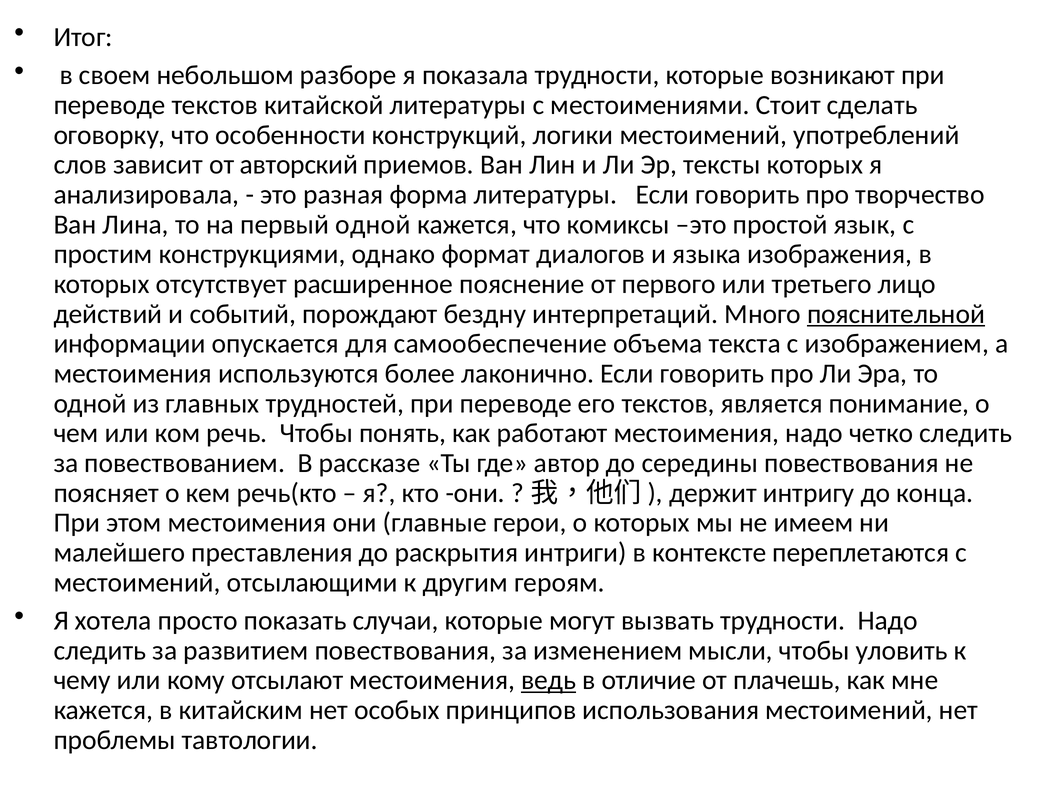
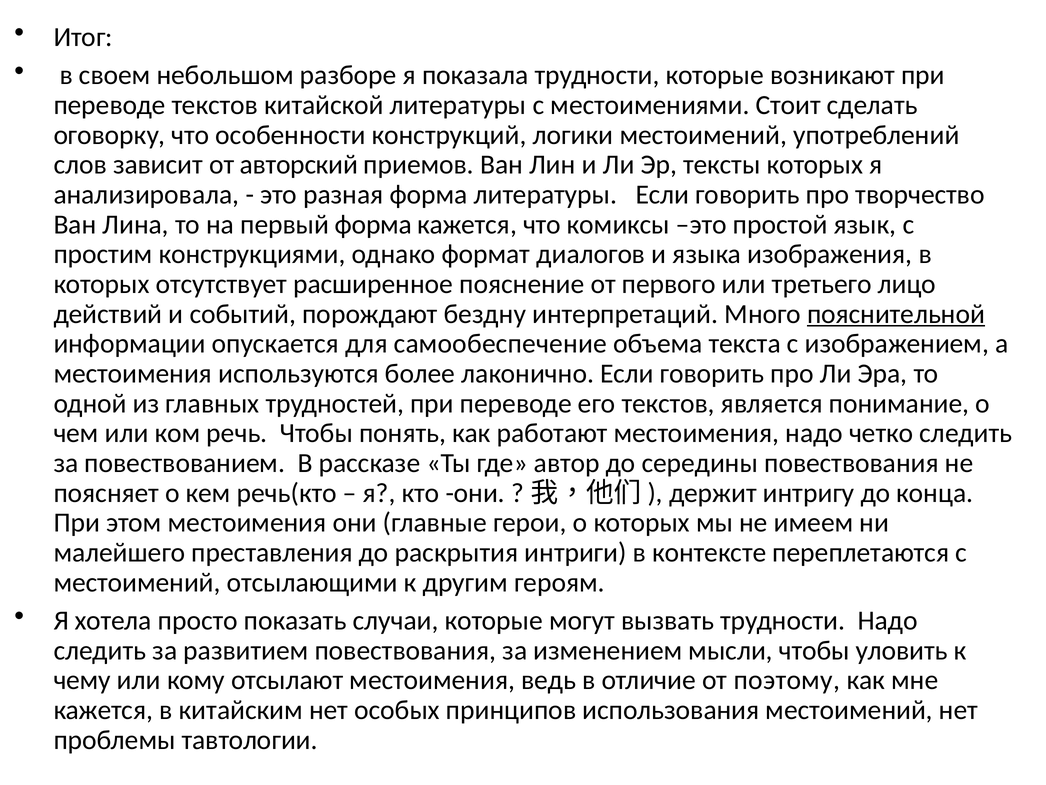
первый одной: одной -> форма (373, 224)
ведь underline: present -> none (549, 680)
плачешь: плачешь -> поэтому (787, 680)
